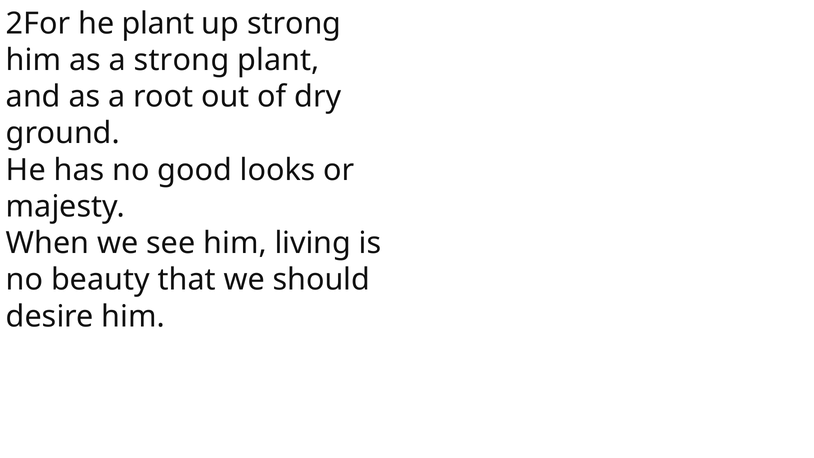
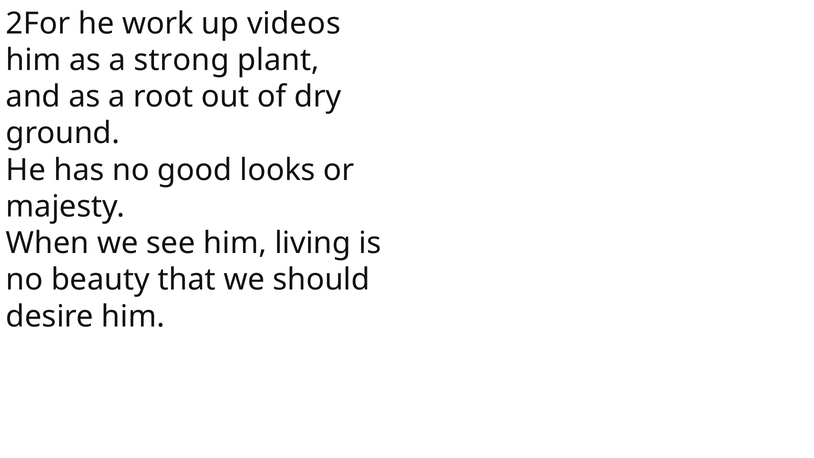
he plant: plant -> work (158, 23)
up strong: strong -> videos (294, 23)
